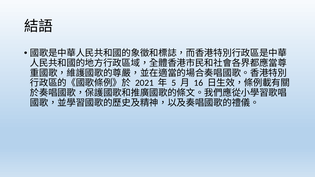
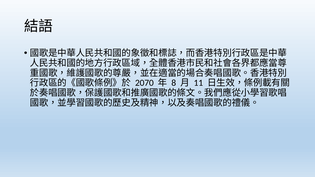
2021: 2021 -> 2070 (144, 83)
5: 5 -> 8 (174, 83)
16: 16 -> 11 (198, 83)
